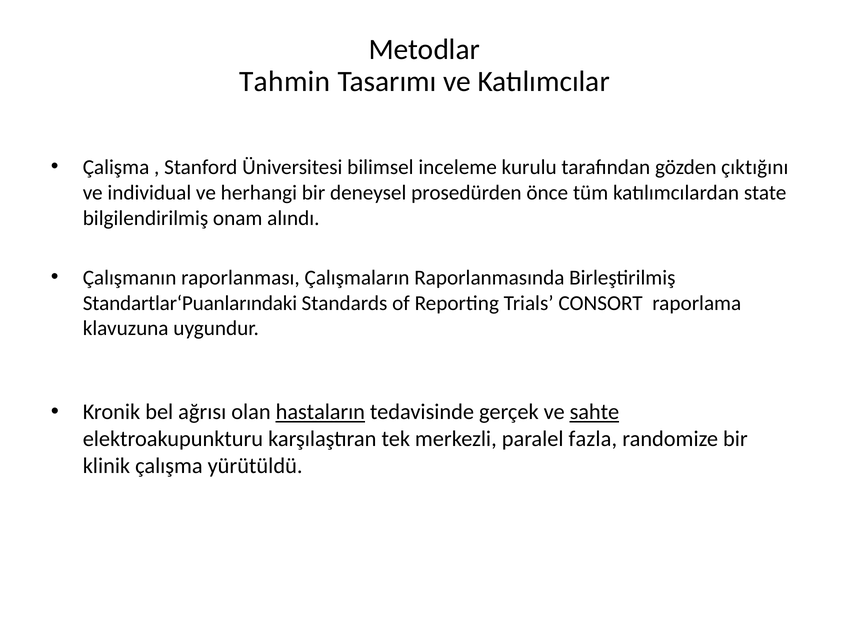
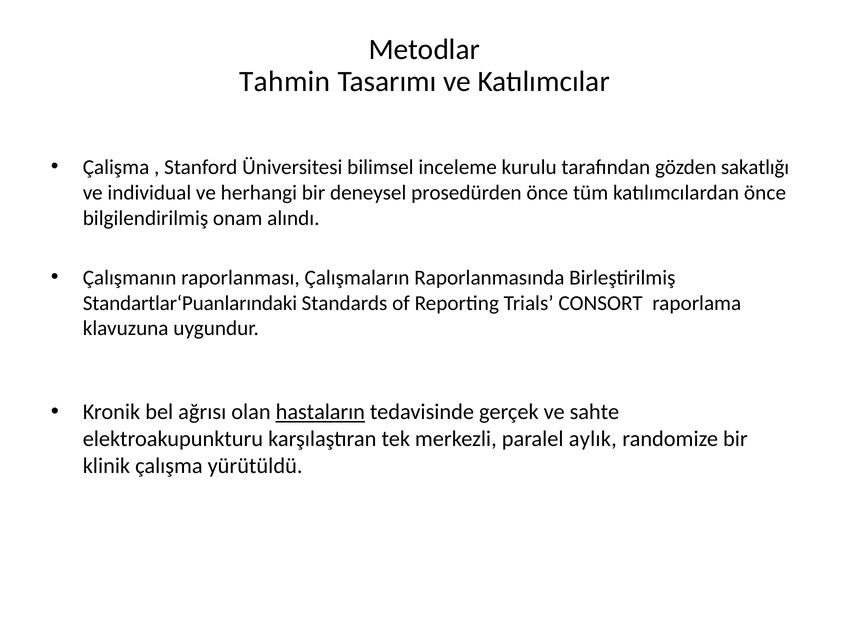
çıktığını: çıktığını -> sakatlığı (755, 167)
katılımcılardan state: state -> önce (765, 193)
sahte underline: present -> none (594, 412)
fazla: fazla -> aylık (593, 439)
